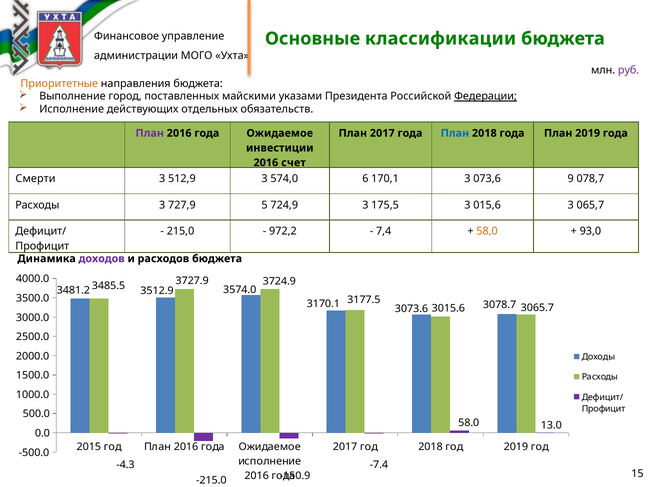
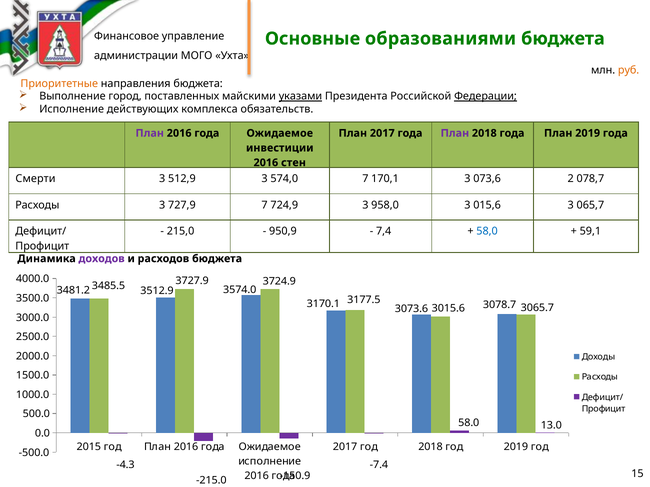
классификации: классификации -> образованиями (441, 39)
руб colour: purple -> orange (629, 70)
указами underline: none -> present (300, 96)
отдельных: отдельных -> комплекса (210, 109)
План colour: blue -> purple (455, 133)
счет: счет -> стен (293, 163)
574,0 6: 6 -> 7 (365, 179)
9: 9 -> 2 (571, 179)
727,9 5: 5 -> 7 (265, 205)
175,5: 175,5 -> 958,0 (385, 205)
972,2: 972,2 -> 950,9 (283, 232)
58,0 colour: orange -> blue (487, 232)
93,0: 93,0 -> 59,1 (590, 232)
